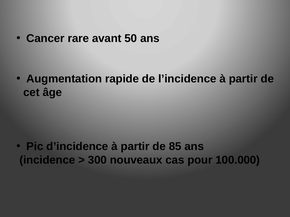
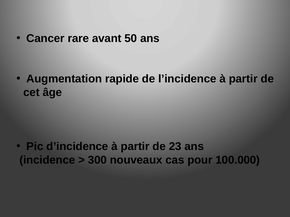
85: 85 -> 23 (175, 147)
